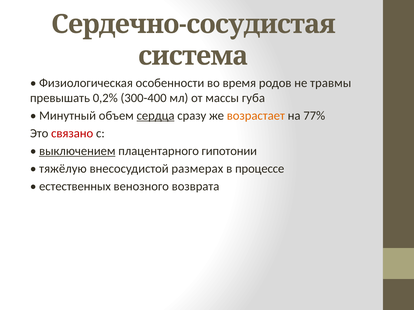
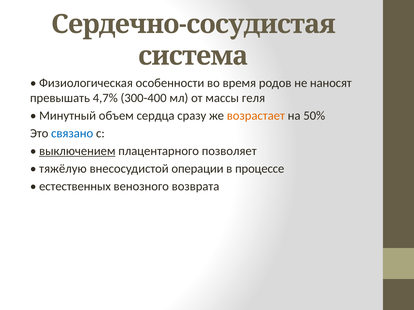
травмы: травмы -> наносят (331, 83)
0,2%: 0,2% -> 4,7% (105, 98)
губа: губа -> геля (253, 98)
сердца underline: present -> none (156, 116)
77%: 77% -> 50% (314, 116)
связано colour: red -> blue (72, 134)
гипотонии: гипотонии -> позволяет (229, 151)
размерах: размерах -> операции (197, 169)
